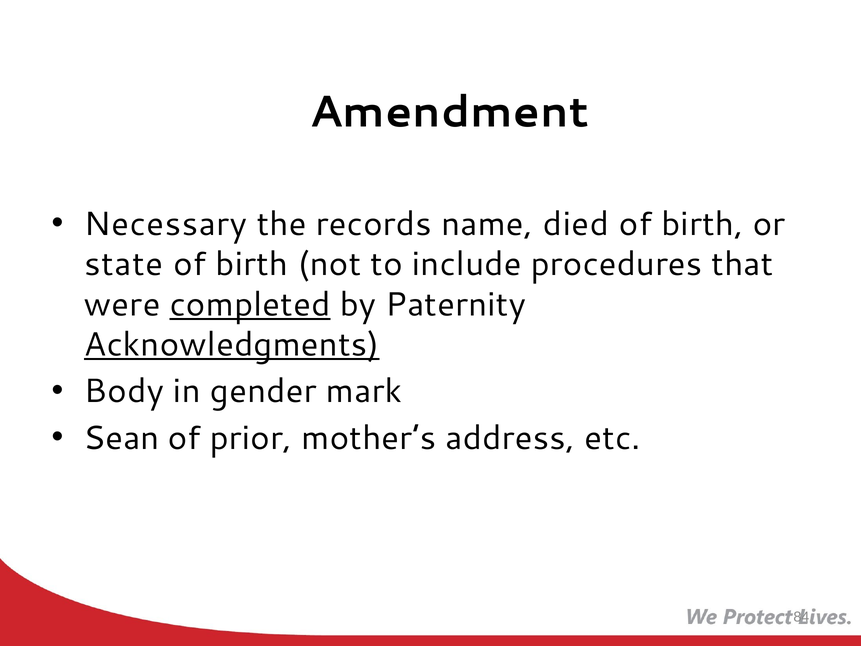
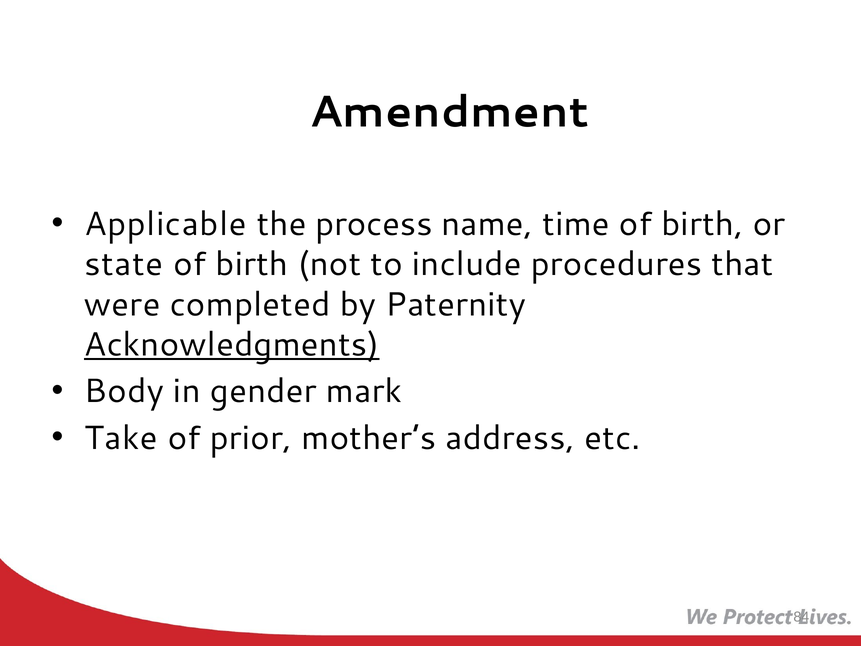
Necessary: Necessary -> Applicable (166, 224)
records: records -> process (374, 224)
died: died -> time (576, 224)
completed underline: present -> none (250, 304)
Sean: Sean -> Take (121, 438)
